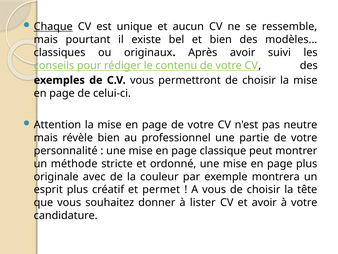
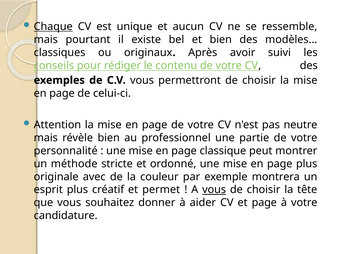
vous underline: none -> present (214, 189)
lister: lister -> aider (203, 202)
et avoir: avoir -> page (264, 202)
